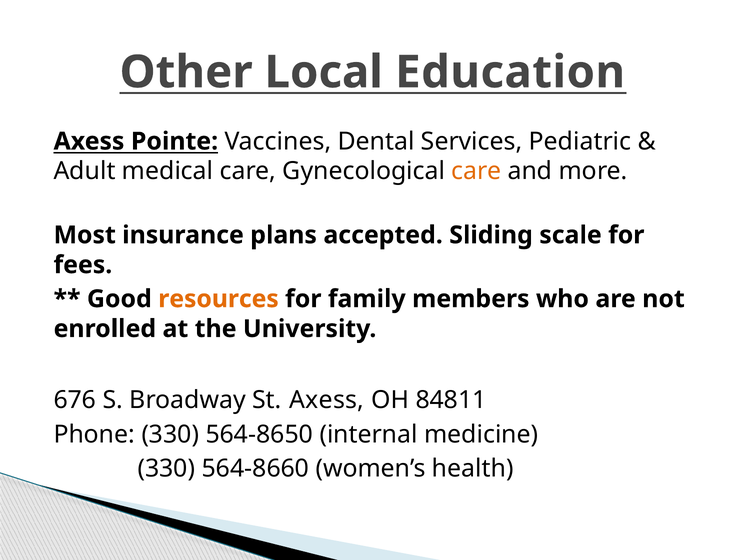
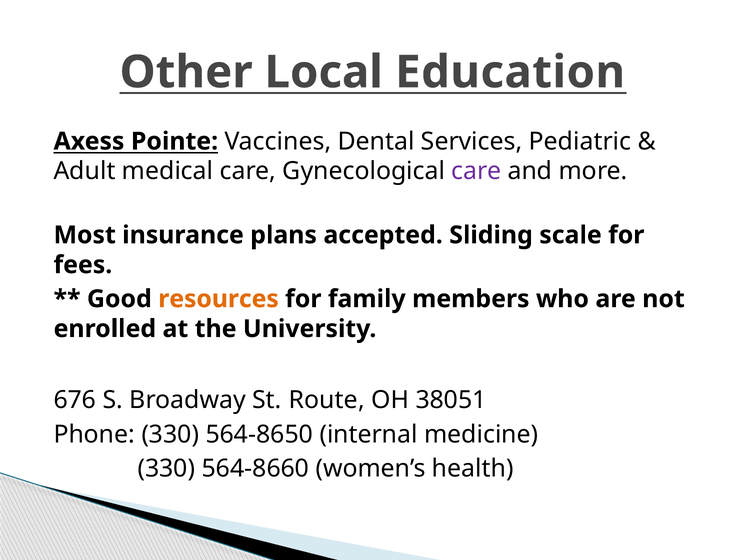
care colour: orange -> purple (476, 171)
St Axess: Axess -> Route (327, 400)
84811: 84811 -> 38051 (451, 400)
